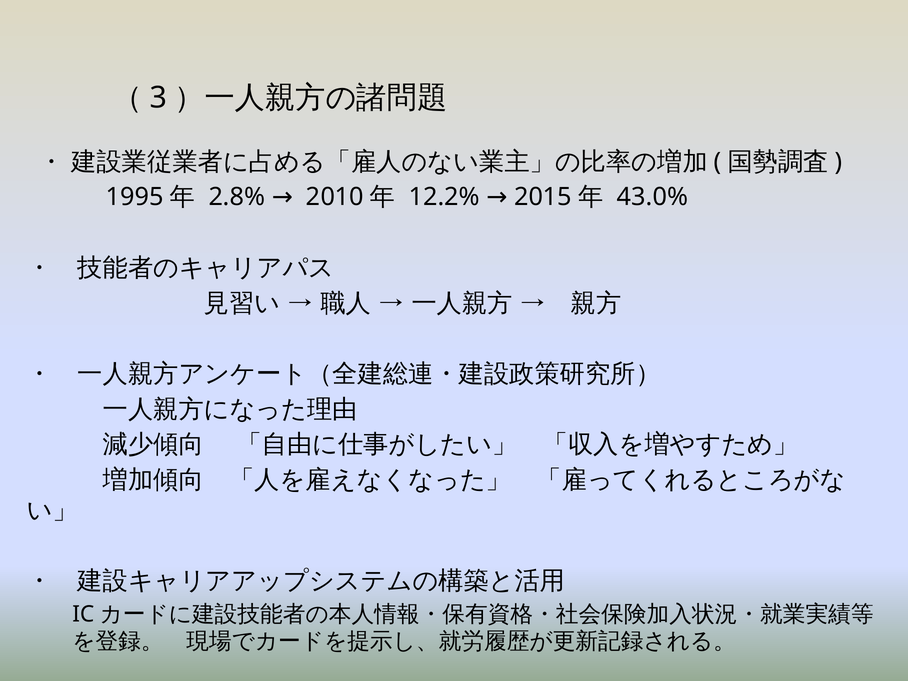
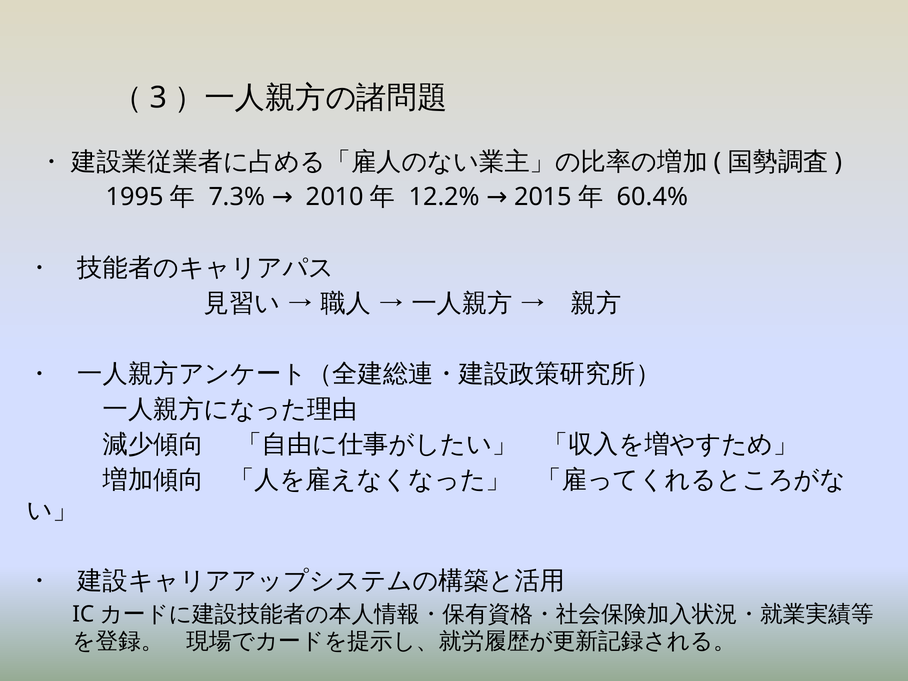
43.0%: 43.0% -> 60.4% (652, 197)
2.8%: 2.8% -> 7.3% (237, 197)
